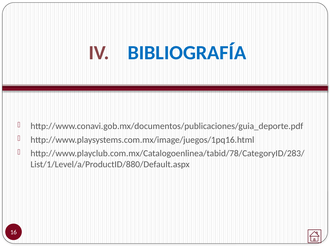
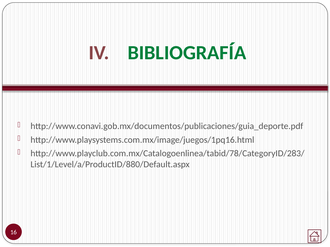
BIBLIOGRAFÍA colour: blue -> green (187, 53)
